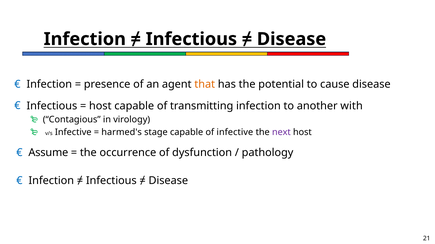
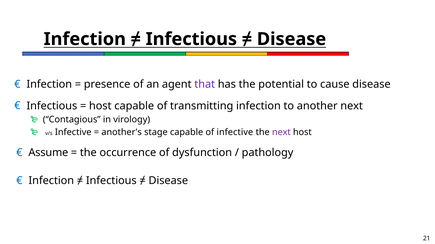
that colour: orange -> purple (205, 85)
another with: with -> next (352, 106)
harmed's: harmed's -> another's (122, 133)
